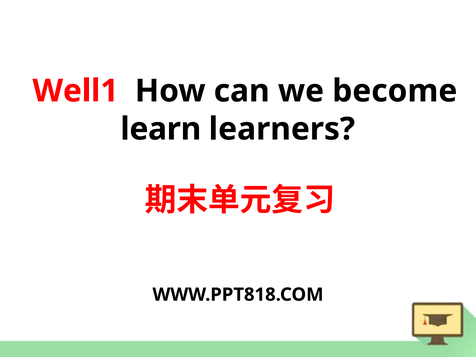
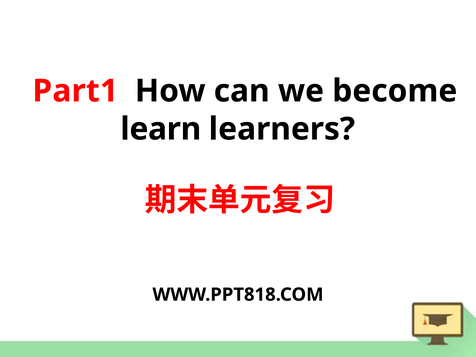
Well1: Well1 -> Part1 (75, 91)
